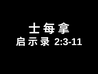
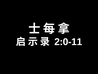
2:3-11: 2:3-11 -> 2:0-11 (68, 42)
